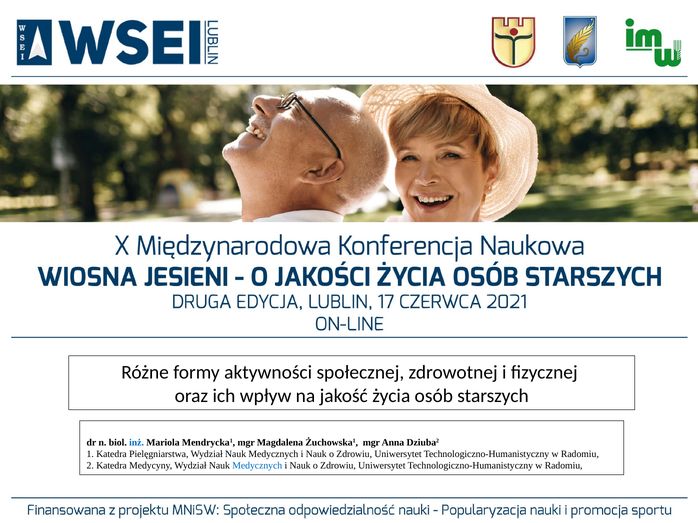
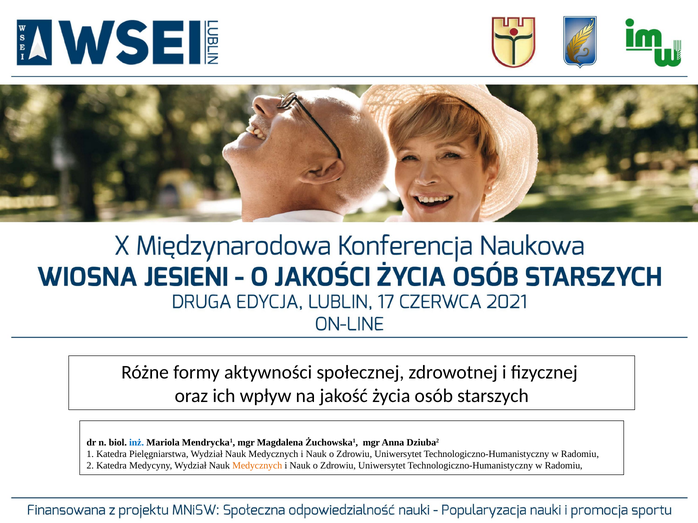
Medycznych colour: blue -> orange (257, 466)
